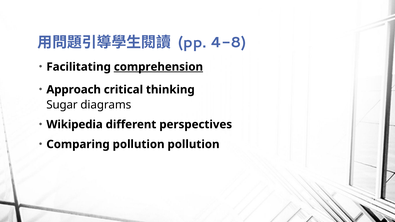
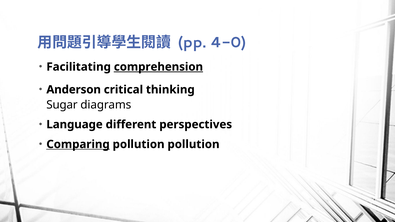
4-8: 4-8 -> 4-0 (229, 43)
Approach: Approach -> Anderson (74, 90)
Wikipedia: Wikipedia -> Language (75, 125)
Comparing underline: none -> present (78, 144)
